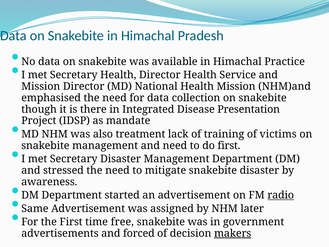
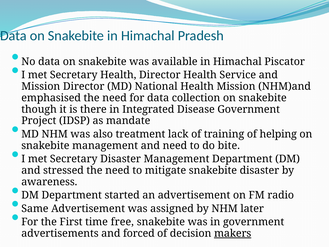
Practice: Practice -> Piscator (285, 61)
Disease Presentation: Presentation -> Government (249, 109)
victims: victims -> helping (278, 134)
do first: first -> bite (229, 145)
radio underline: present -> none (281, 195)
